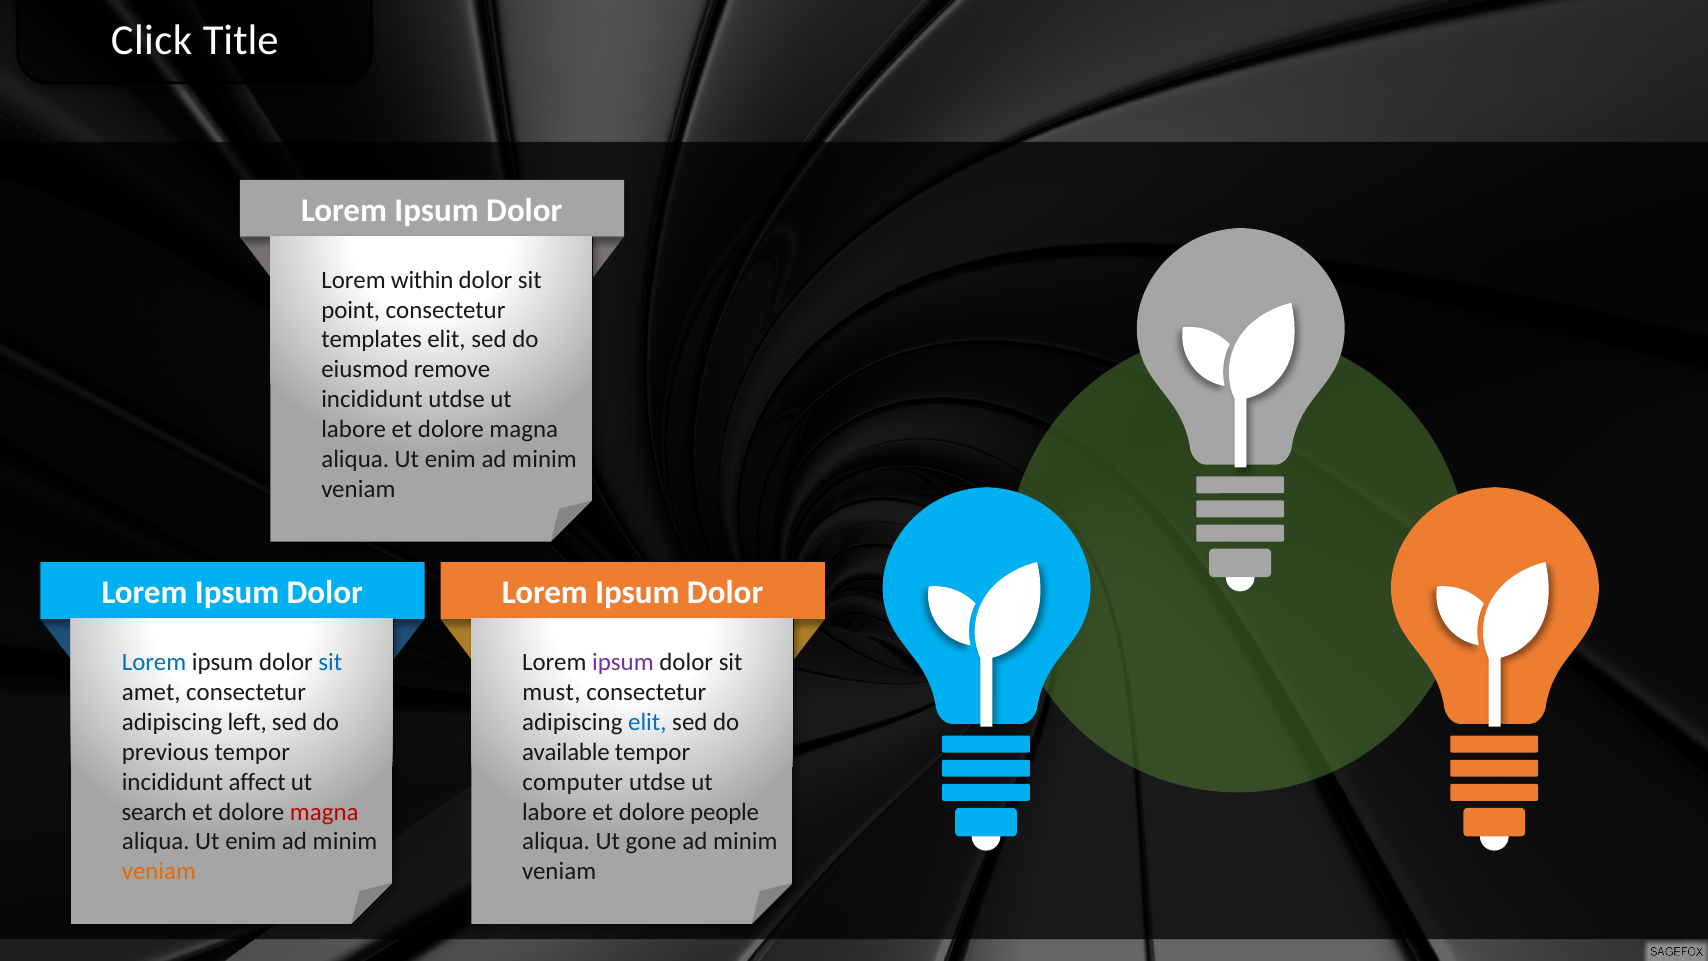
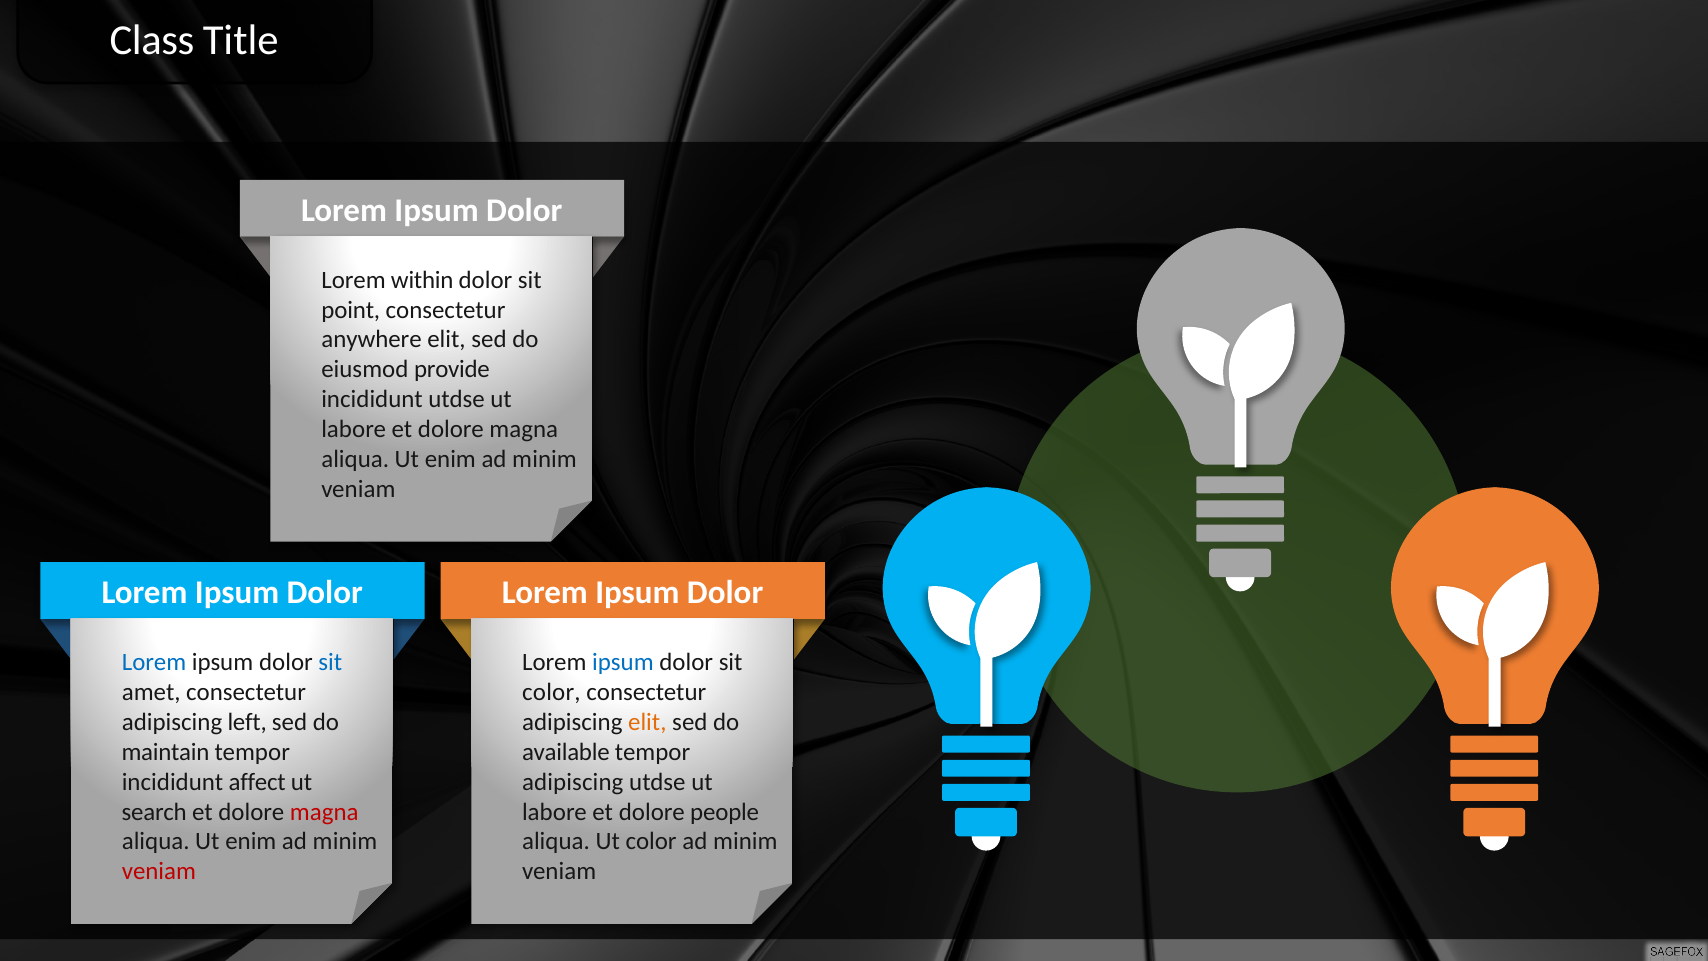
Click: Click -> Class (152, 40)
templates: templates -> anywhere (372, 340)
remove: remove -> provide (452, 370)
ipsum colour: purple -> blue (623, 662)
must: must -> color (551, 692)
elit colour: blue -> orange (647, 722)
previous: previous -> maintain (166, 752)
computer: computer -> adipiscing (573, 782)
Ut gone: gone -> color (651, 841)
veniam colour: orange -> red (159, 871)
